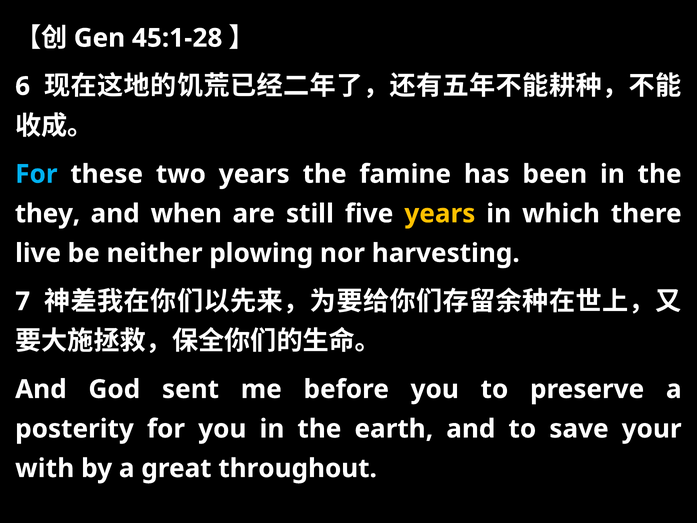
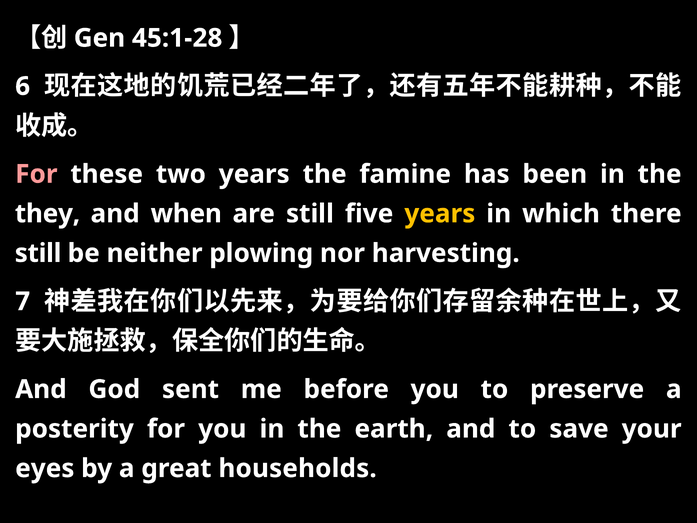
For colour: light blue -> pink (36, 174)
live: live -> still (38, 253)
with: with -> eyes (45, 468)
throughout: throughout -> households (298, 468)
